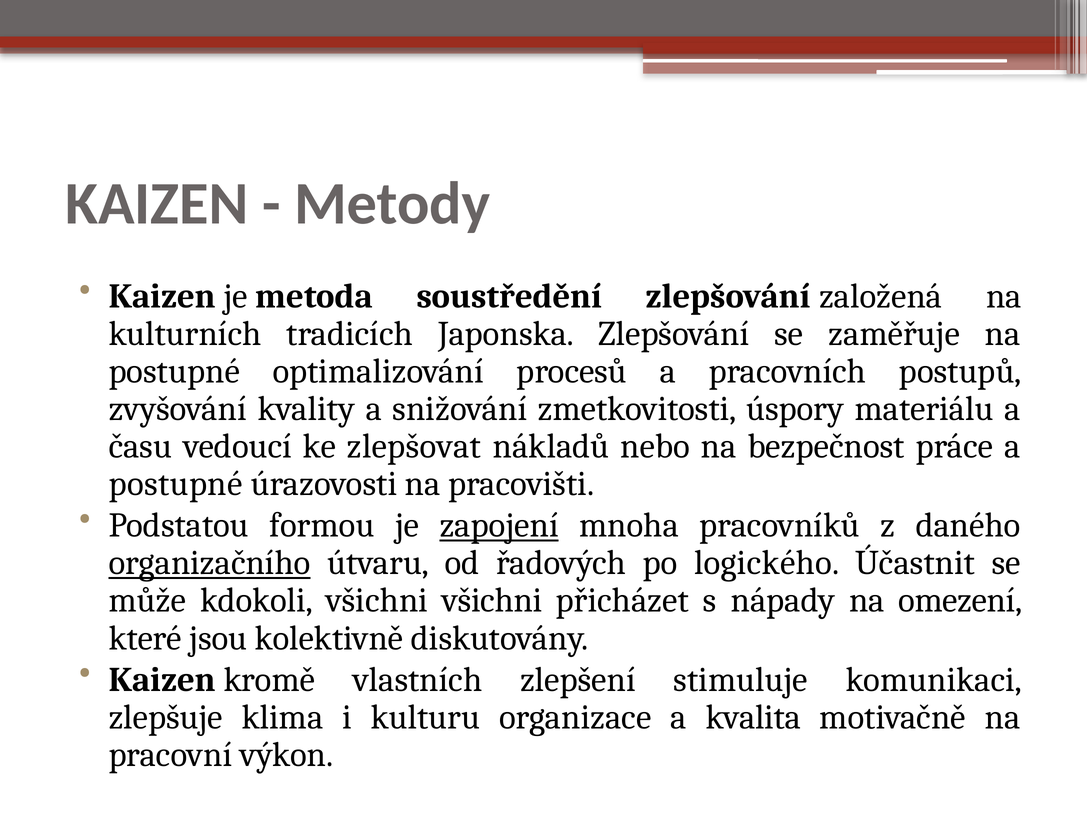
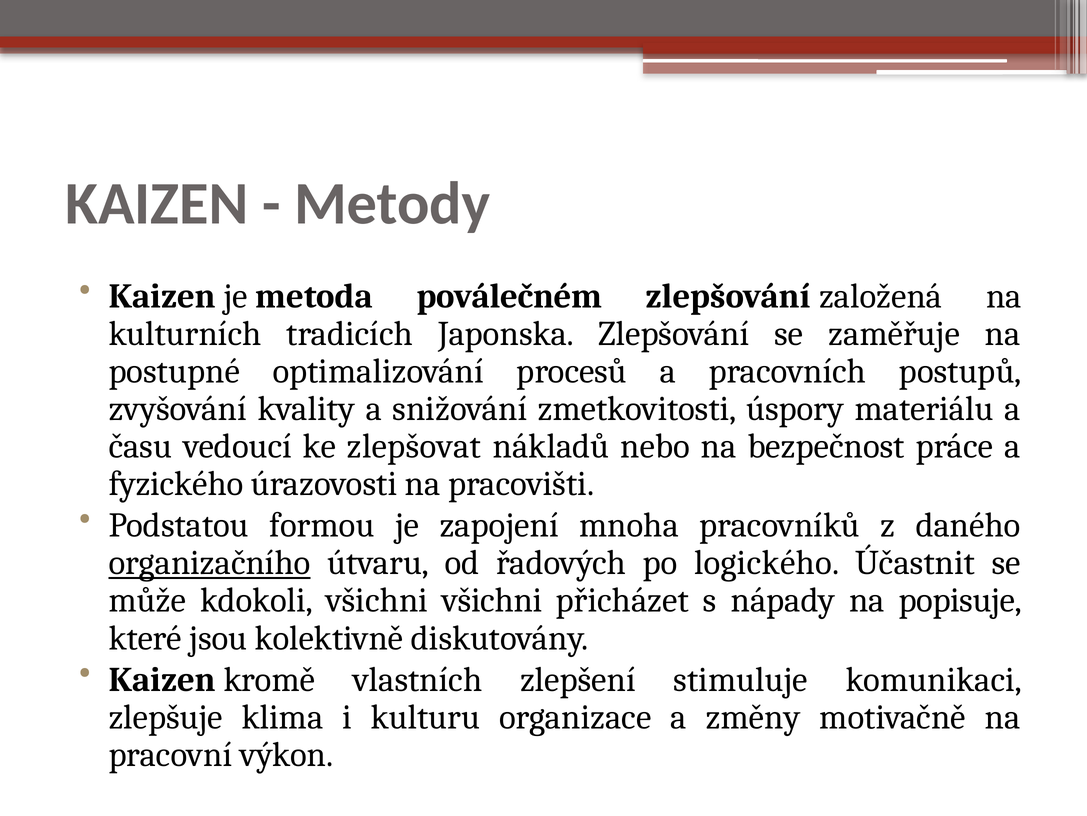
soustředění: soustředění -> poválečném (509, 296)
postupné: postupné -> fyzického (176, 483)
zapojení underline: present -> none (499, 525)
omezení: omezení -> popisuje (960, 600)
kvalita: kvalita -> změny (753, 716)
